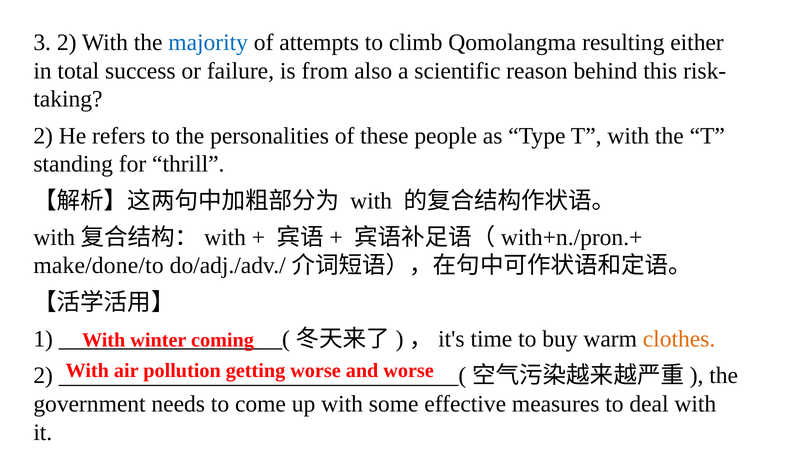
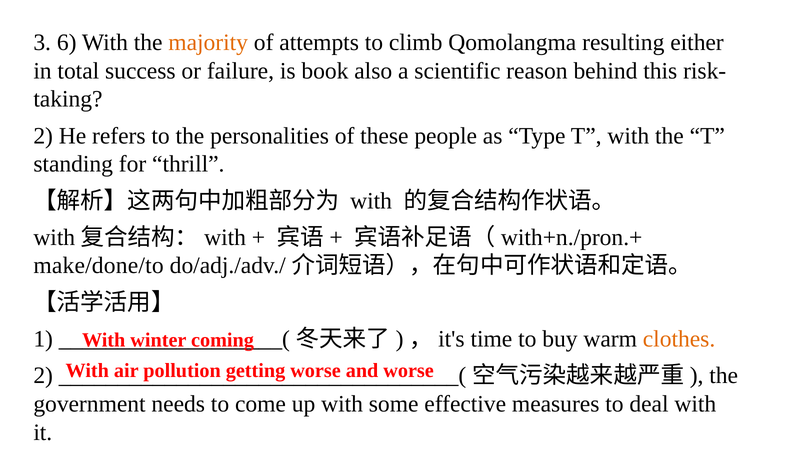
3 2: 2 -> 6 (67, 43)
majority colour: blue -> orange (208, 43)
from: from -> book (325, 71)
